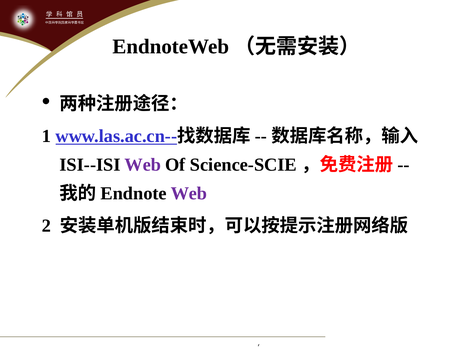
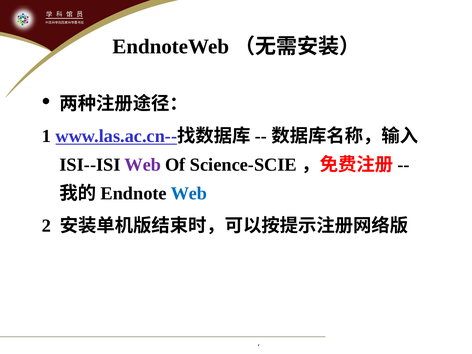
Web colour: purple -> blue (189, 193)
